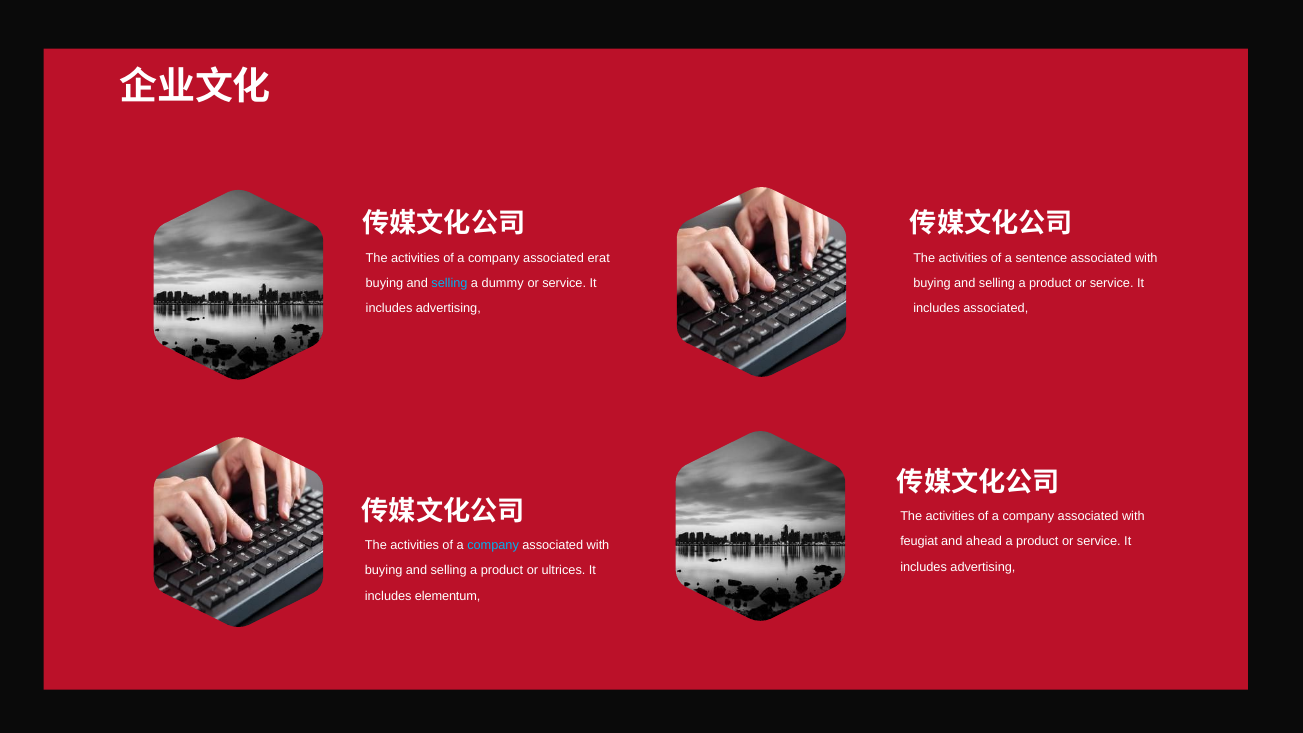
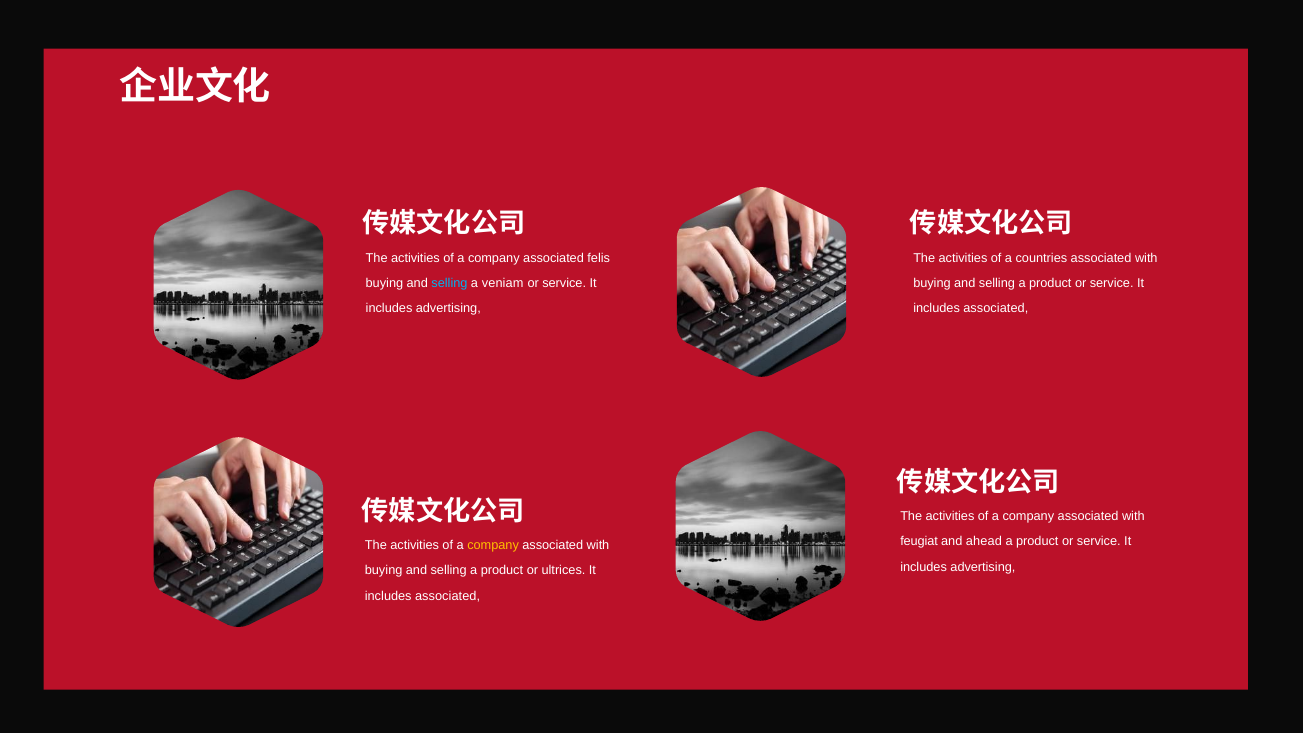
erat: erat -> felis (599, 258)
sentence: sentence -> countries (1041, 258)
dummy: dummy -> veniam (503, 283)
company colour: light blue -> yellow (493, 545)
elementum: elementum -> associated (448, 596)
